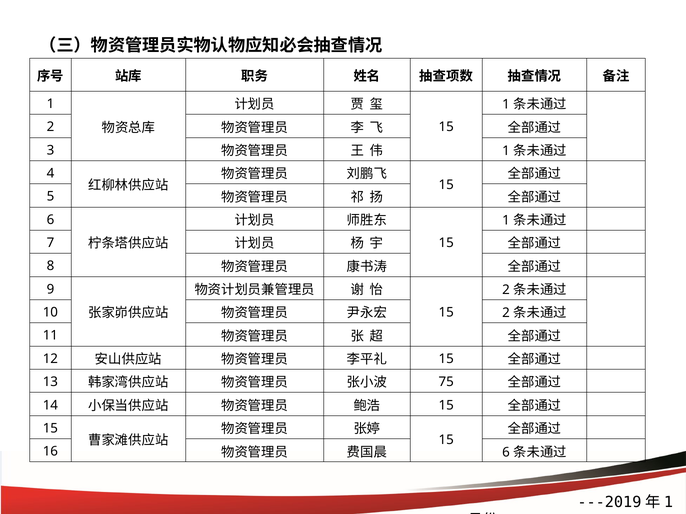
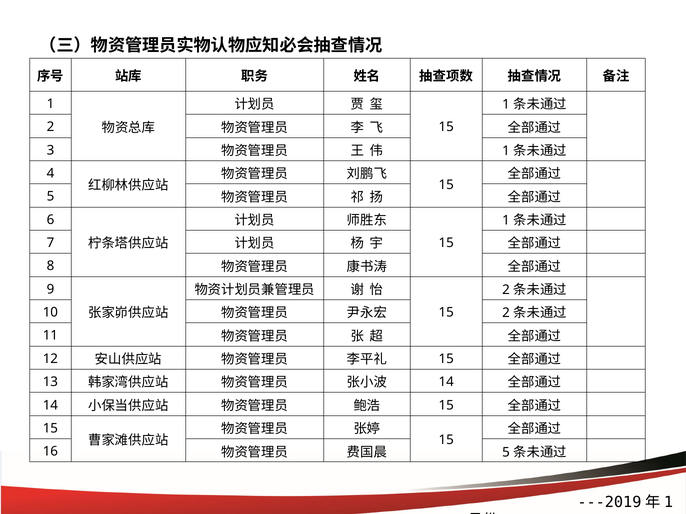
75: 75 -> 14 (446, 382)
6: 6 -> 5 (506, 453)
